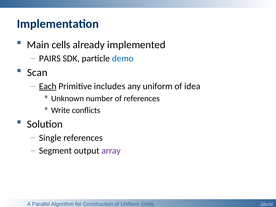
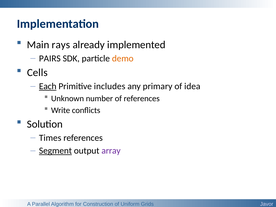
cells: cells -> rays (61, 45)
demo colour: blue -> orange (123, 58)
Scan: Scan -> Cells (37, 73)
any uniform: uniform -> primary (158, 86)
Single: Single -> Times (50, 138)
Segment underline: none -> present (55, 151)
